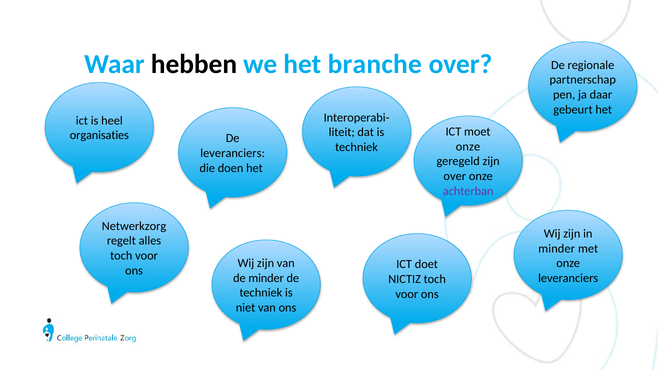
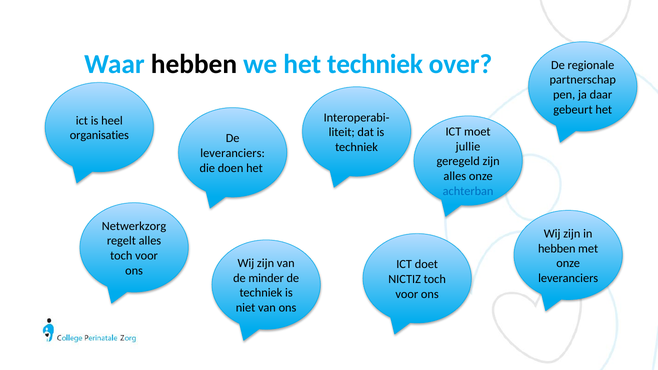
het branche: branche -> techniek (375, 64)
onze: onze -> jullie (468, 147)
over: over -> alles (455, 176)
achterban colour: purple -> blue (468, 191)
minder: minder -> hebben (557, 249)
